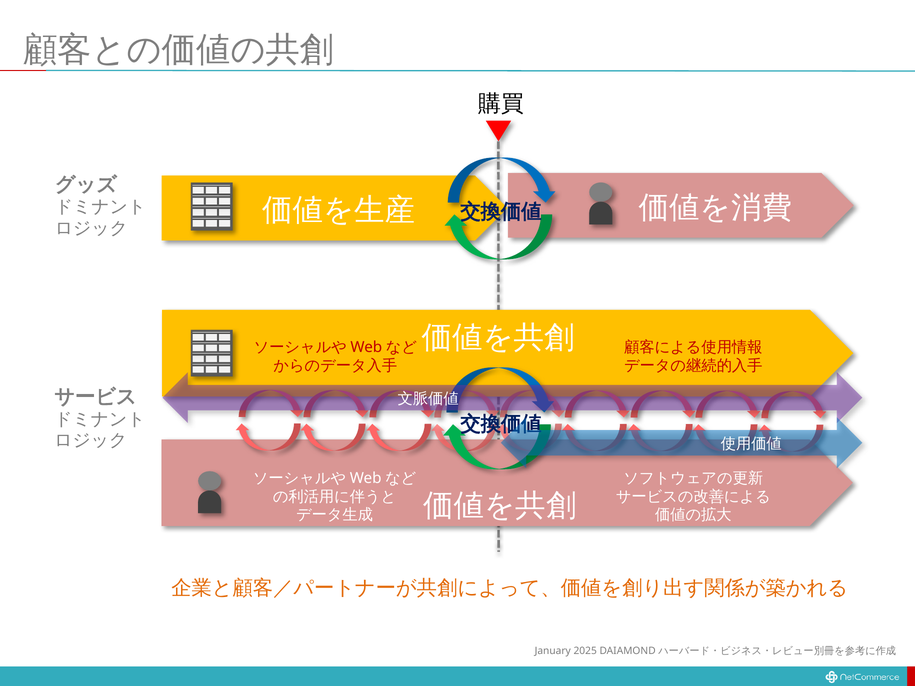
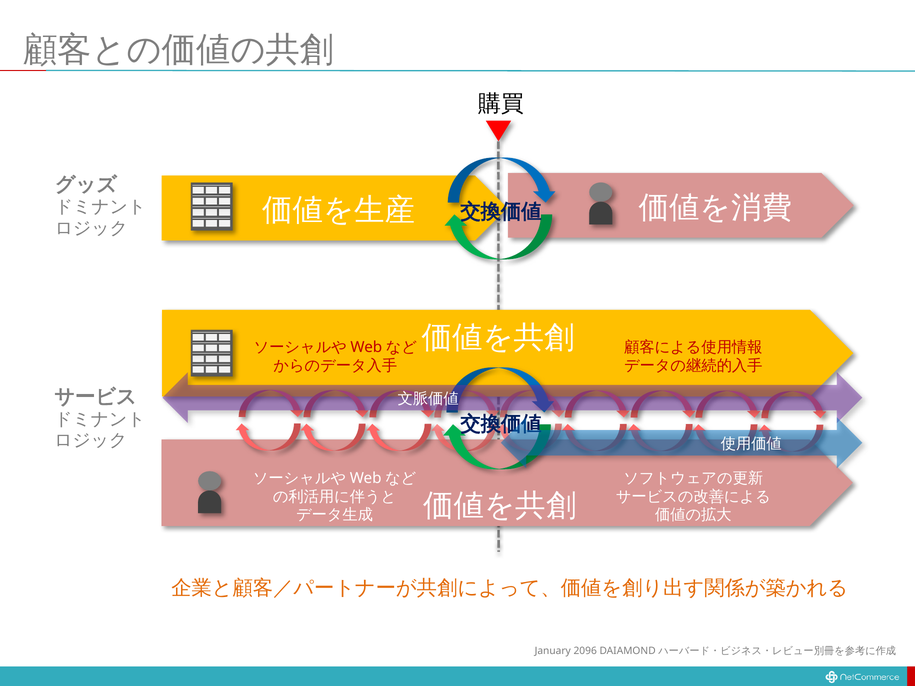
2025: 2025 -> 2096 (585, 651)
